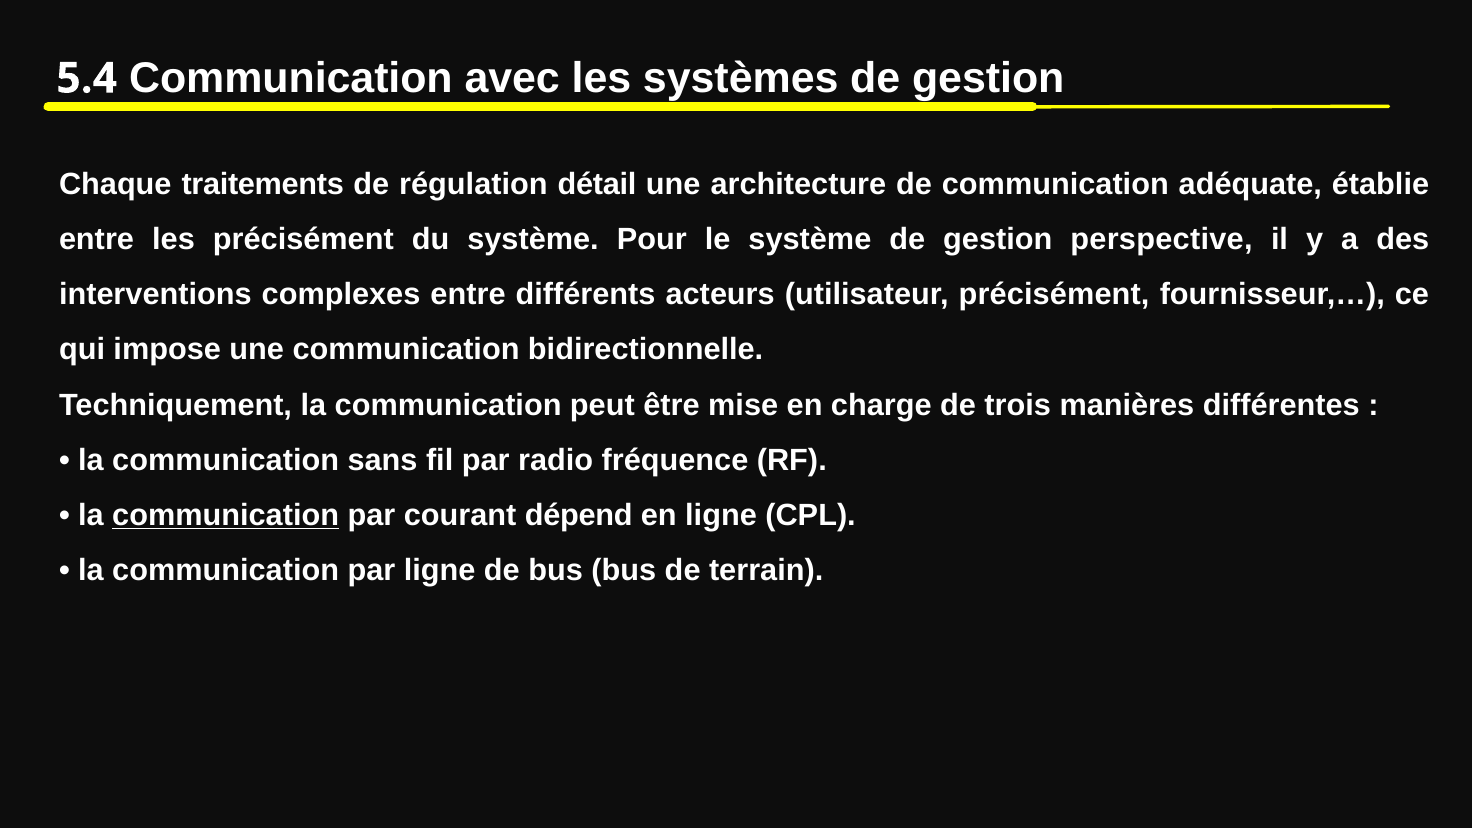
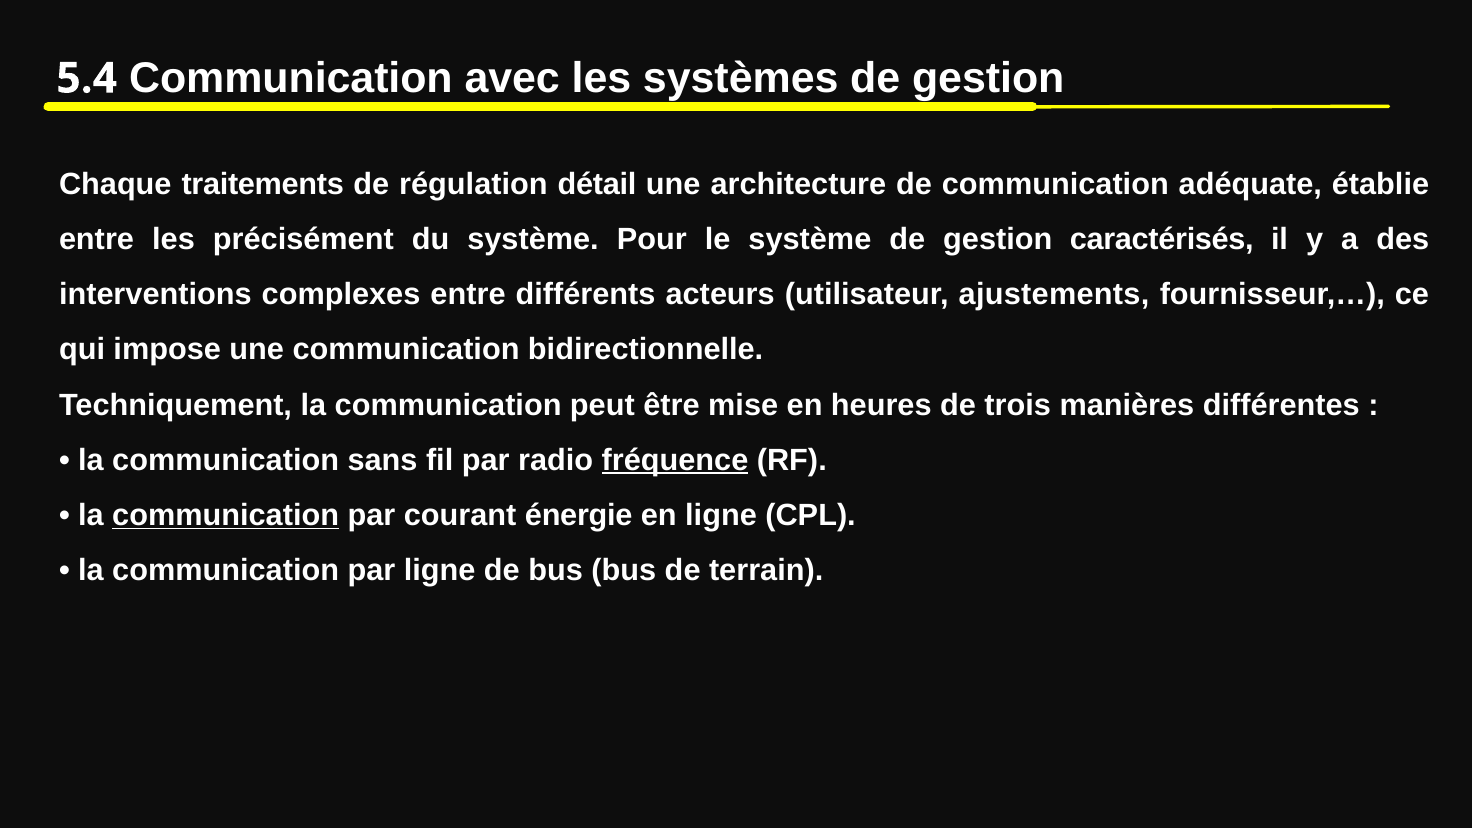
perspective: perspective -> caractérisés (1162, 239)
utilisateur précisément: précisément -> ajustements (1054, 295)
charge: charge -> heures (881, 405)
fréquence underline: none -> present (675, 460)
dépend: dépend -> énergie (579, 515)
